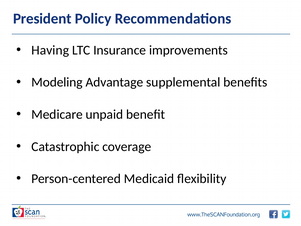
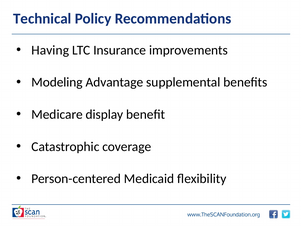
President: President -> Technical (42, 19)
unpaid: unpaid -> display (104, 114)
